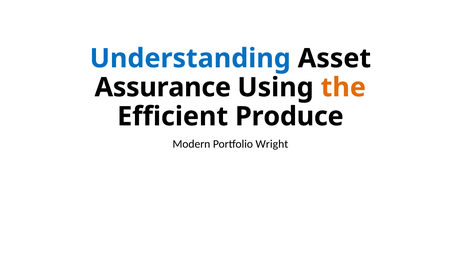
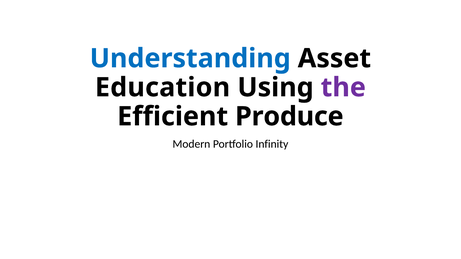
Assurance: Assurance -> Education (163, 88)
the colour: orange -> purple (343, 88)
Wright: Wright -> Infinity (272, 144)
